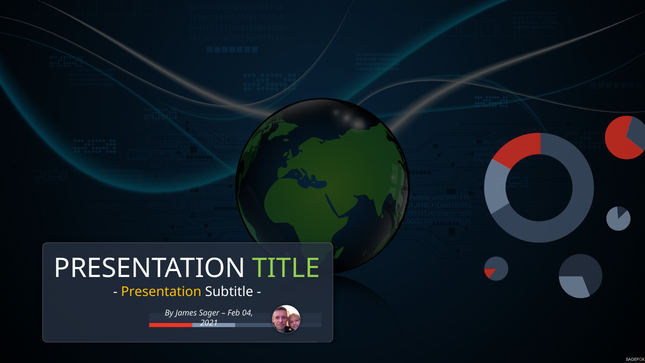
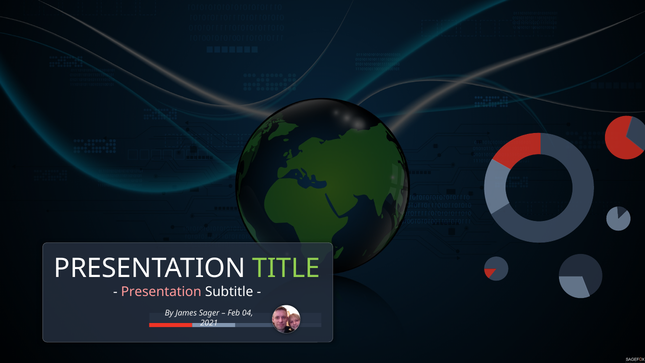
Presentation colour: yellow -> pink (161, 292)
